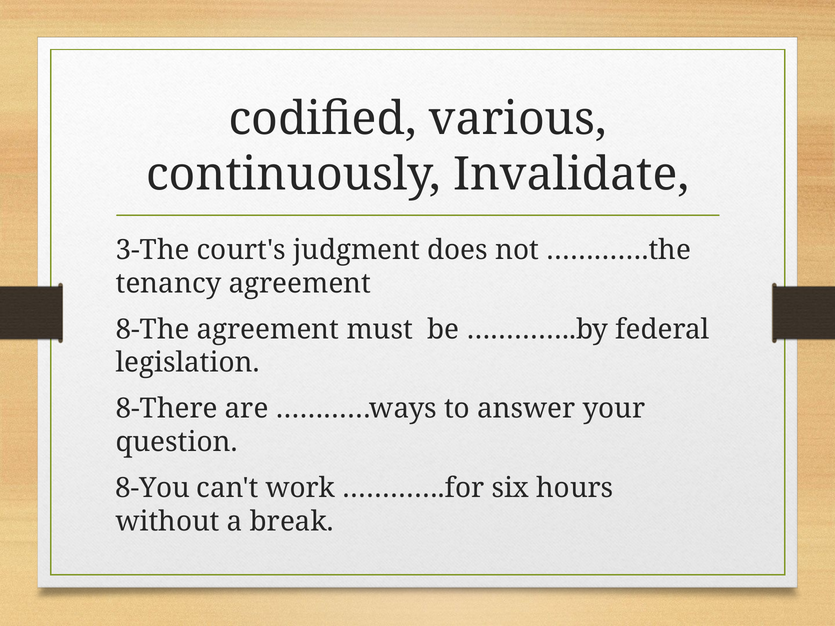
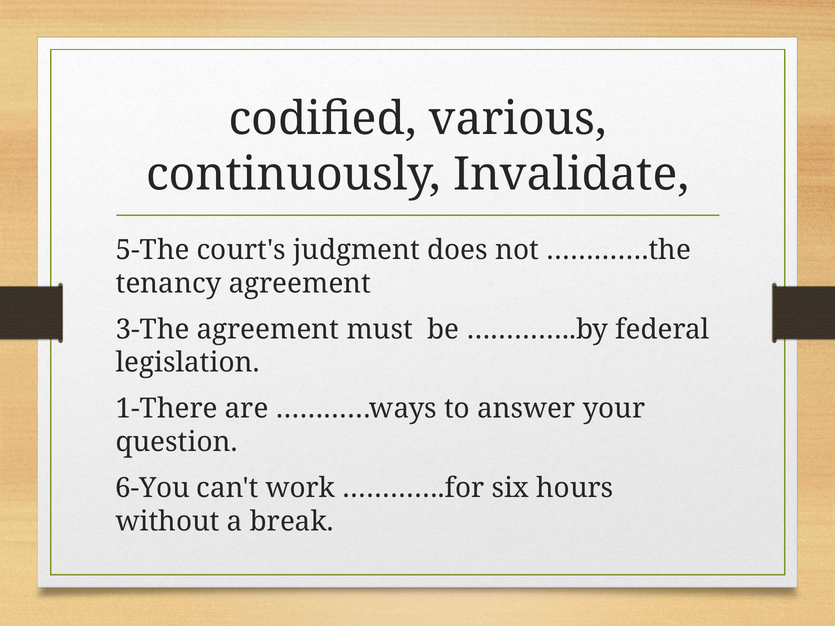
3-The: 3-The -> 5-The (153, 250)
8-The: 8-The -> 3-The (153, 330)
8-There: 8-There -> 1-There (167, 409)
8-You: 8-You -> 6-You (153, 488)
